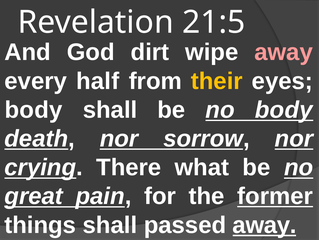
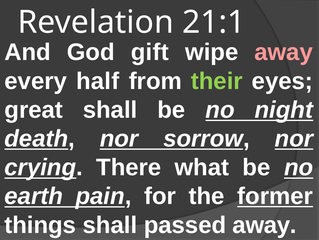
21:5: 21:5 -> 21:1 (214, 22)
dirt: dirt -> gift (150, 52)
their colour: yellow -> light green (217, 81)
body: body -> great (34, 110)
no body: body -> night (284, 110)
great: great -> earth (34, 196)
away underline: present -> none (265, 224)
